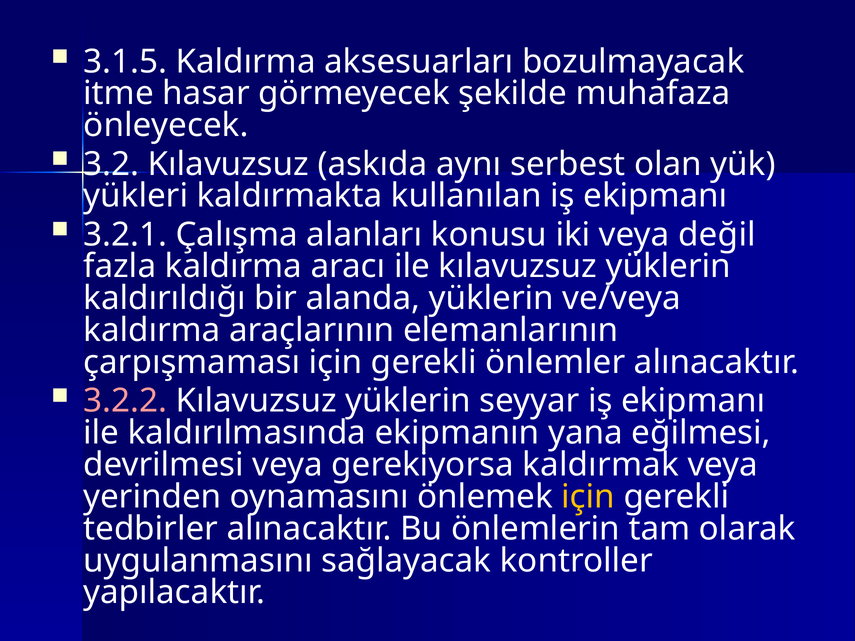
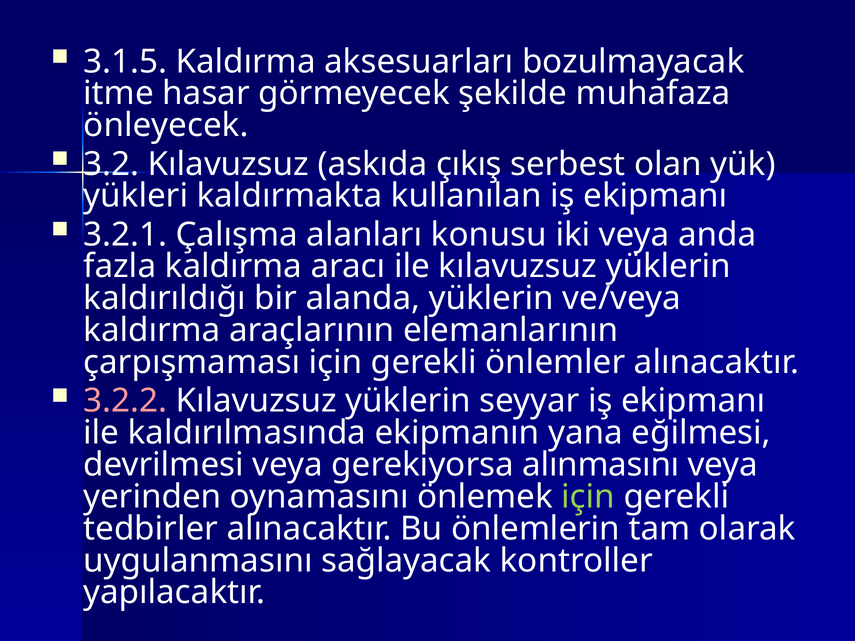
aynı: aynı -> çıkış (469, 164)
değil: değil -> anda (717, 235)
kaldırmak: kaldırmak -> alınmasını (601, 465)
için colour: yellow -> light green (588, 497)
